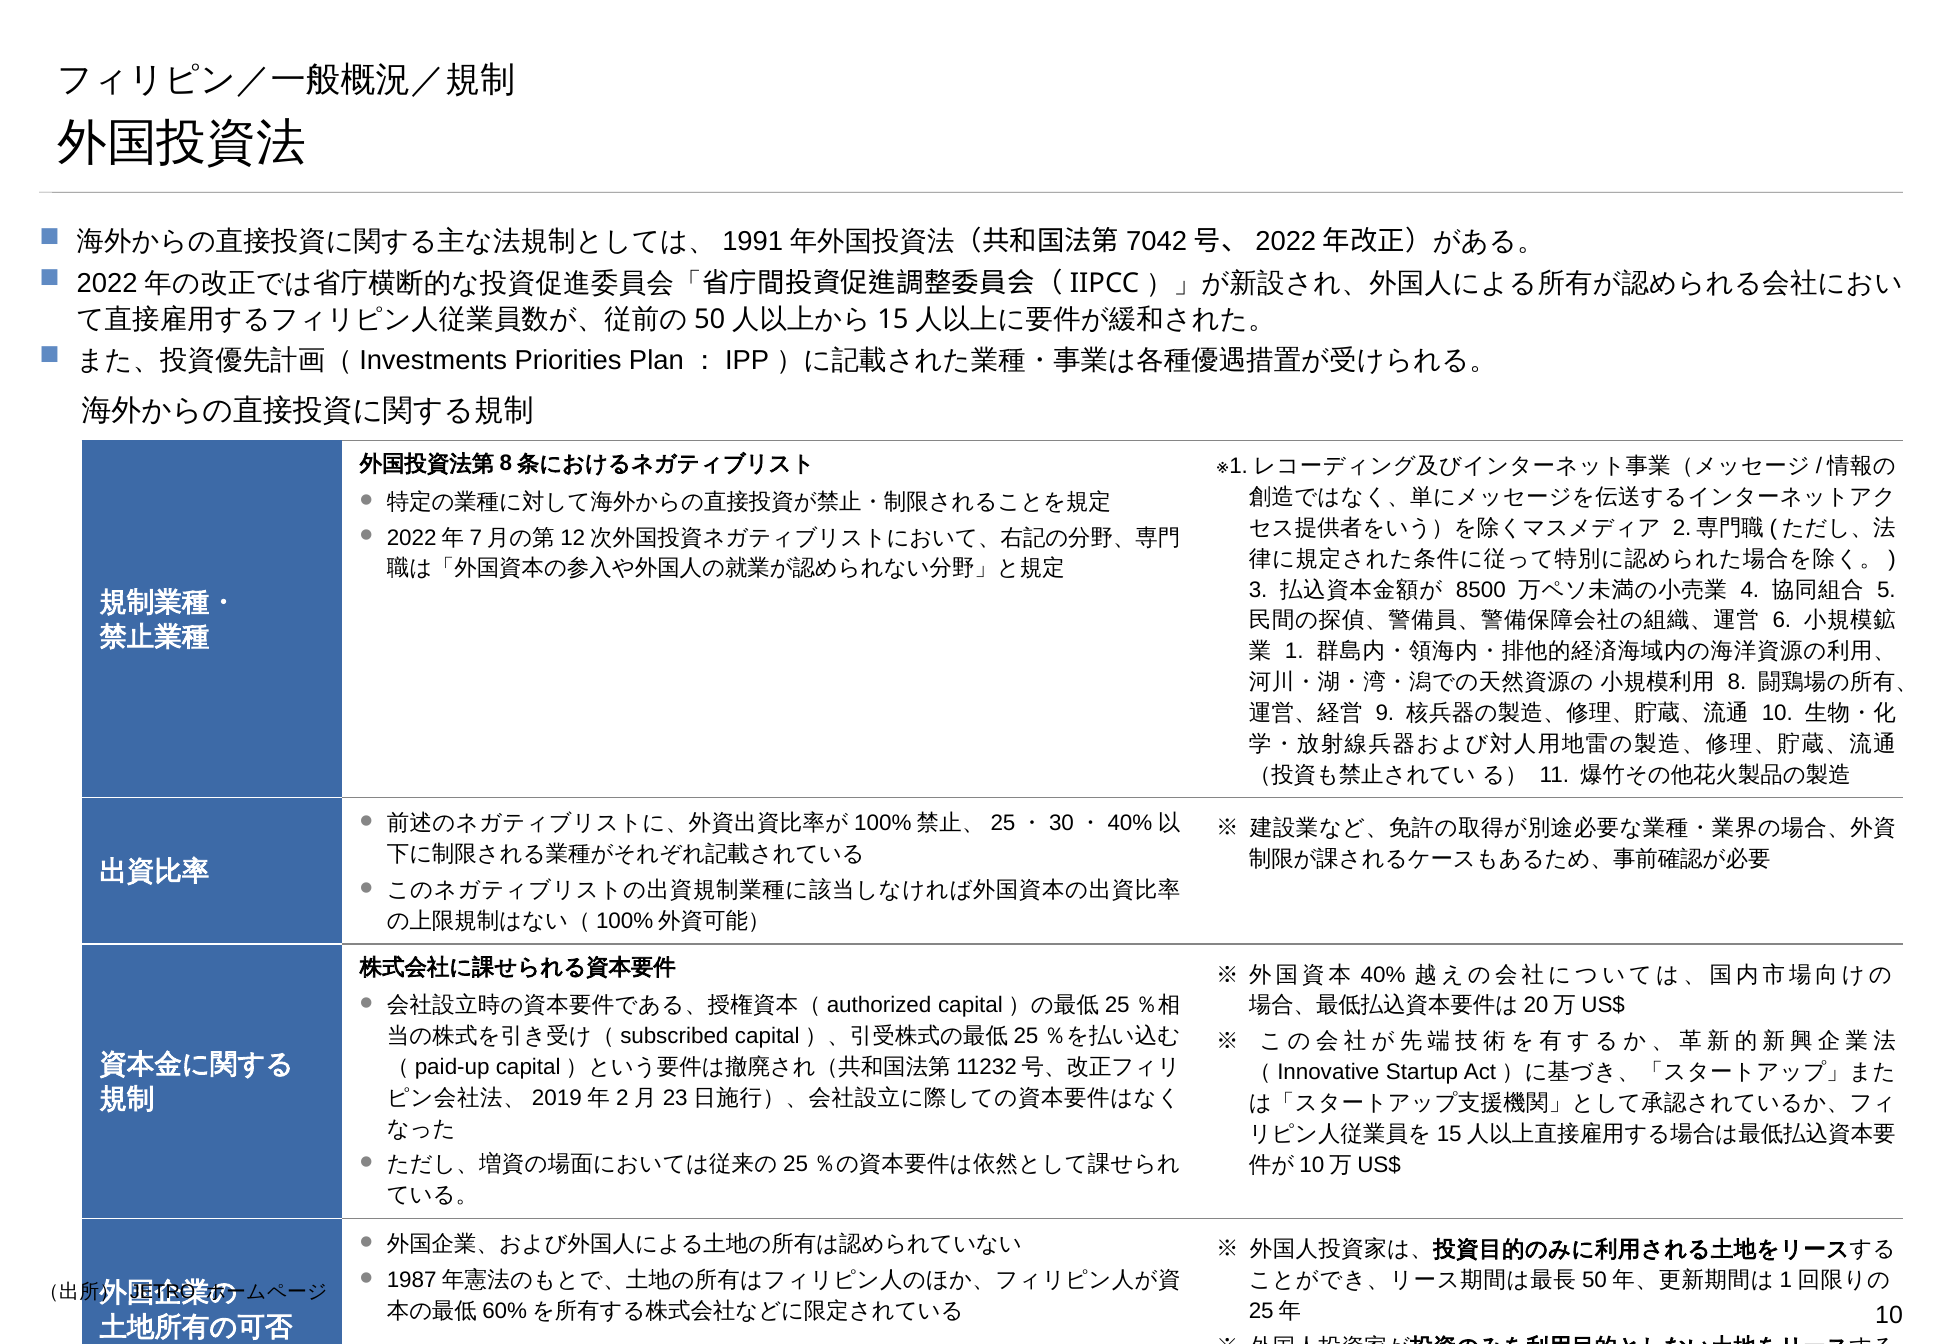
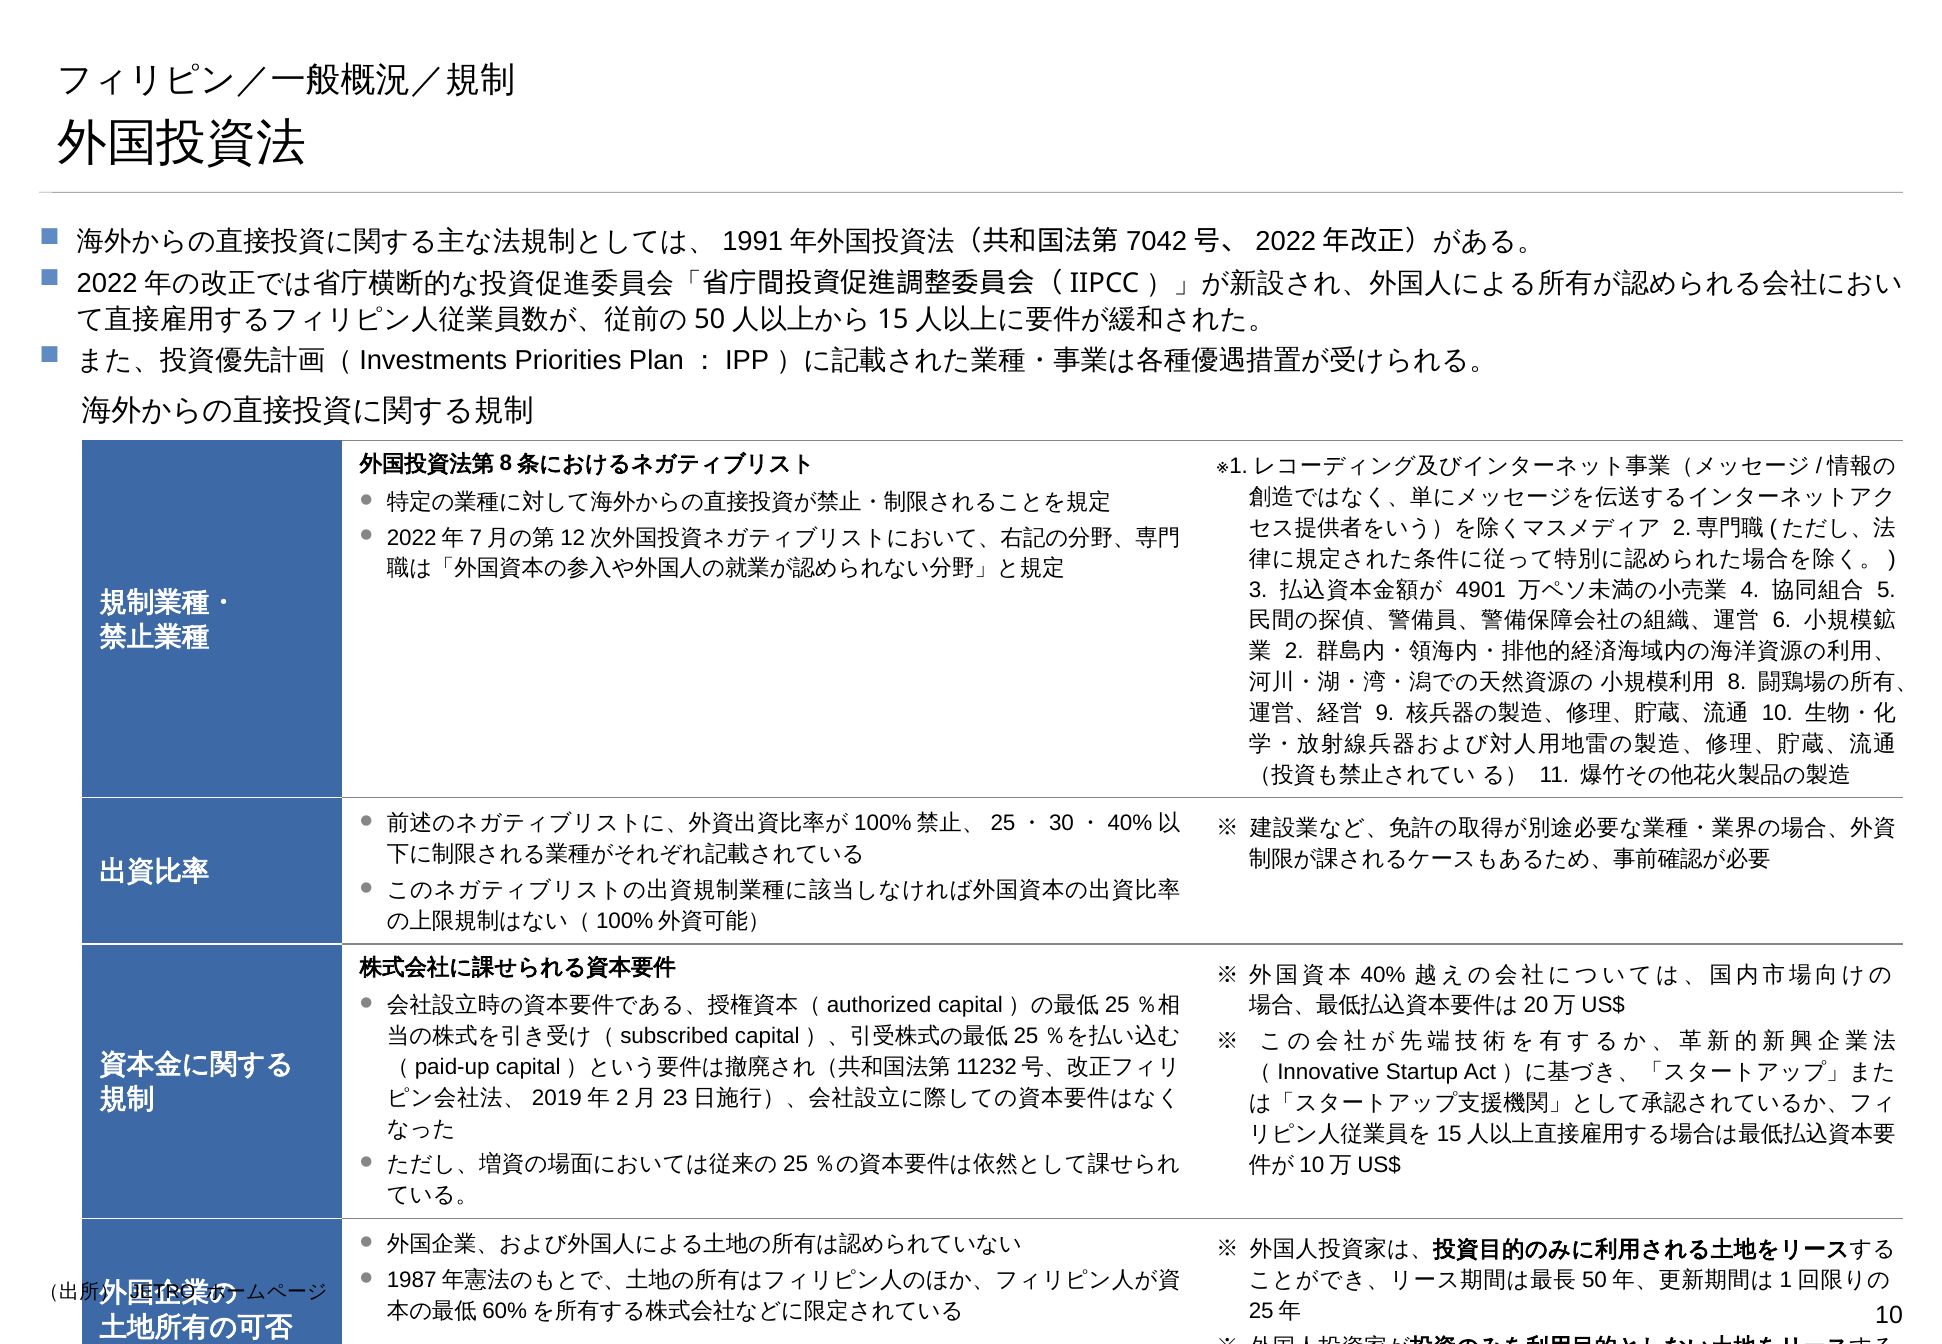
8500: 8500 -> 4901 (1481, 590)
1: 1 -> 2 (1294, 652)
